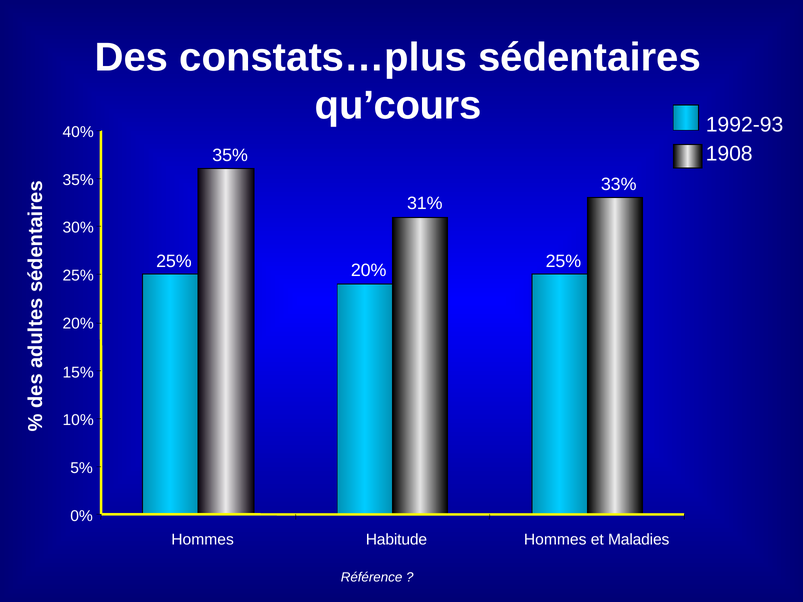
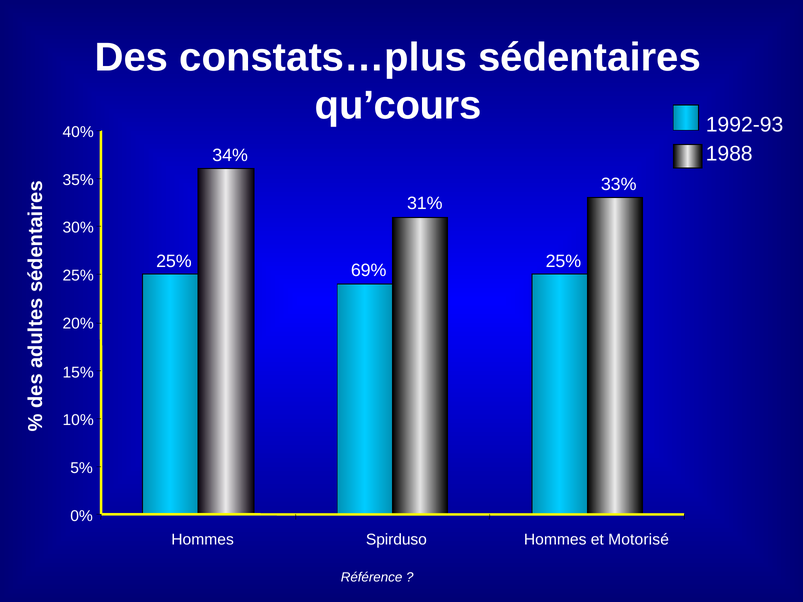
1908: 1908 -> 1988 (729, 154)
35%: 35% -> 34% (230, 156)
25% 20%: 20% -> 69% (369, 270)
Habitude: Habitude -> Spirduso (396, 540)
Maladies: Maladies -> Motorisé (639, 540)
